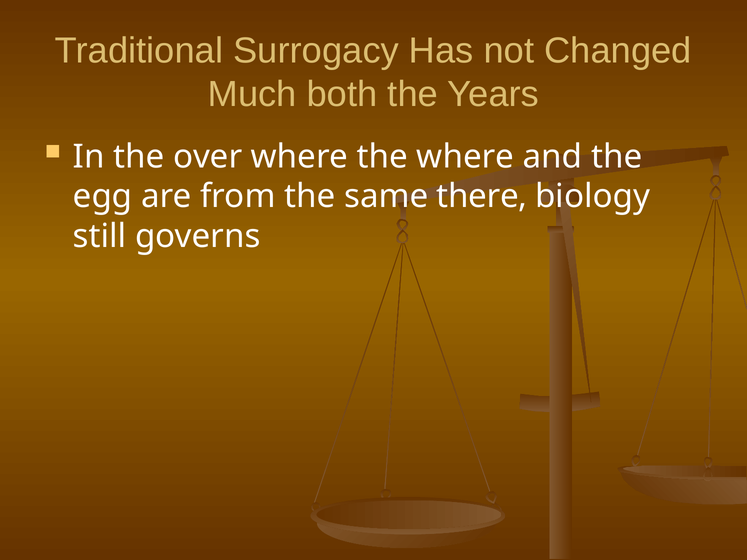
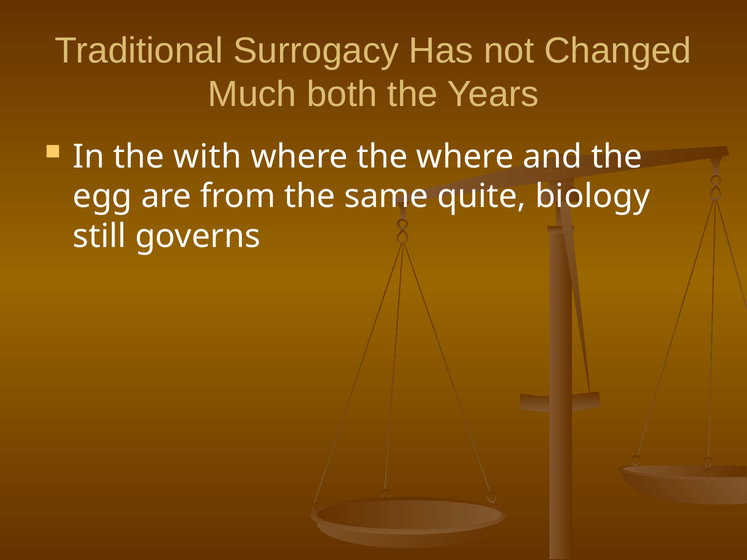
over: over -> with (207, 157)
there: there -> quite (482, 197)
